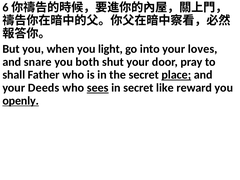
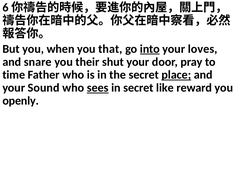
light: light -> that (110, 49)
into underline: none -> present (150, 49)
both: both -> their (87, 62)
shall: shall -> time (14, 75)
Deeds: Deeds -> Sound (44, 88)
openly underline: present -> none (21, 101)
